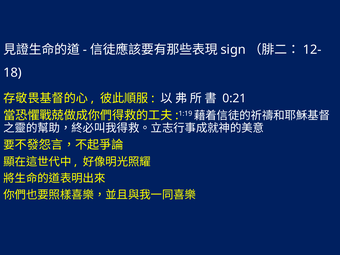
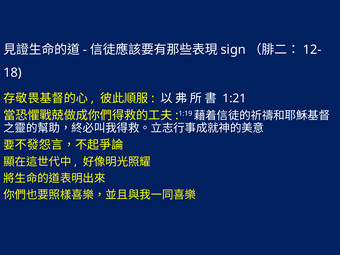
0:21: 0:21 -> 1:21 (234, 98)
